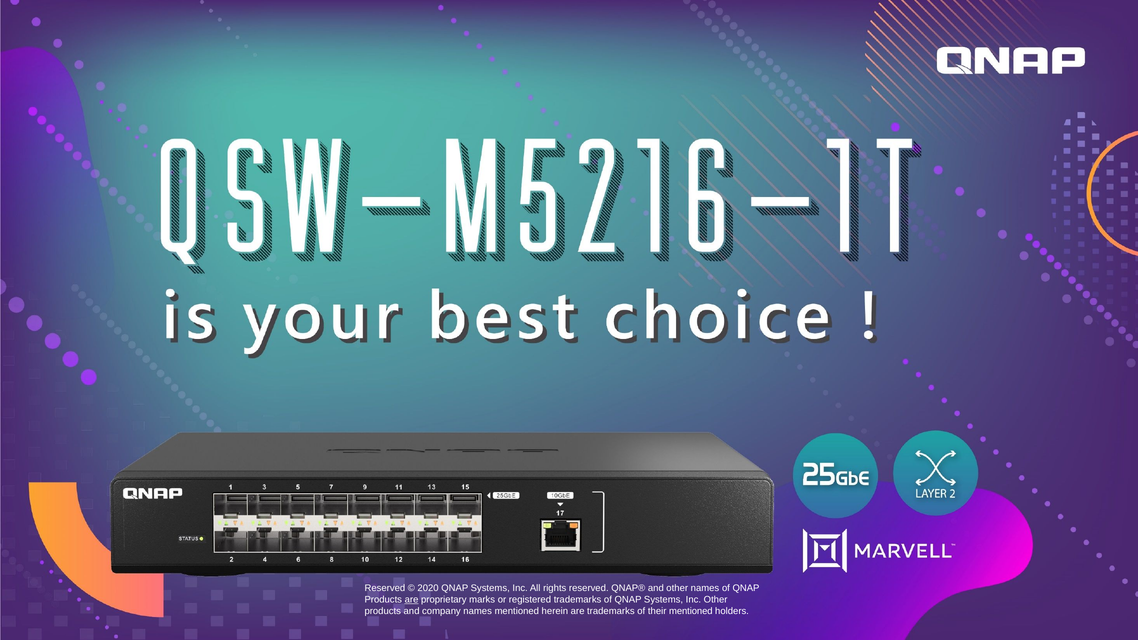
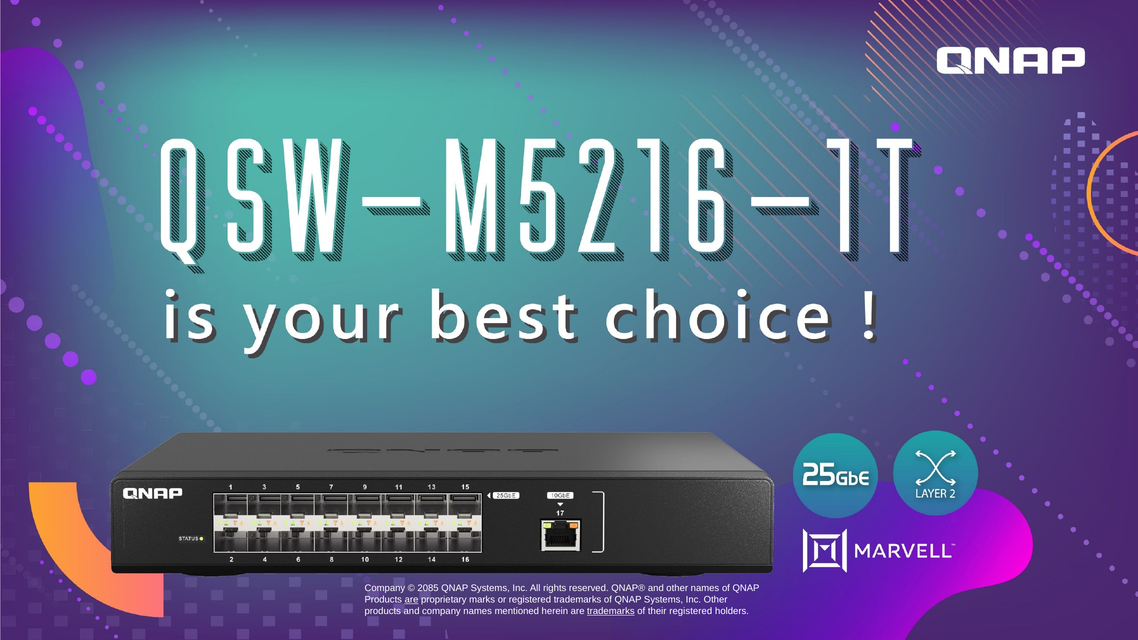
Reserved: Reserved -> Company (385, 588)
2020: 2020 -> 2085 (428, 588)
trademarks underline: none -> present (611, 611)
their mentioned: mentioned -> registered (691, 611)
